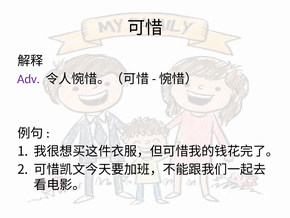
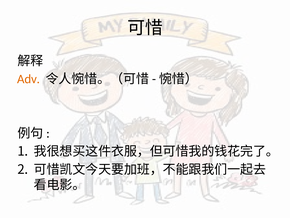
Adv colour: purple -> orange (29, 79)
